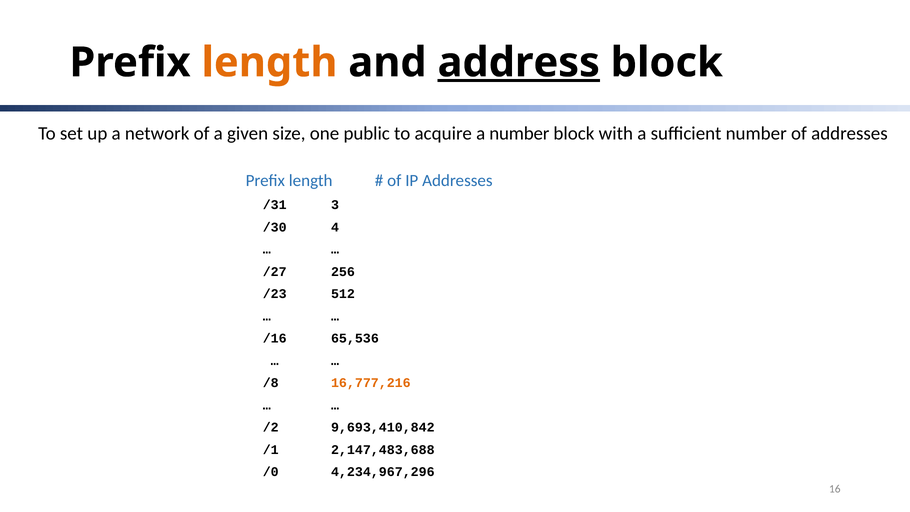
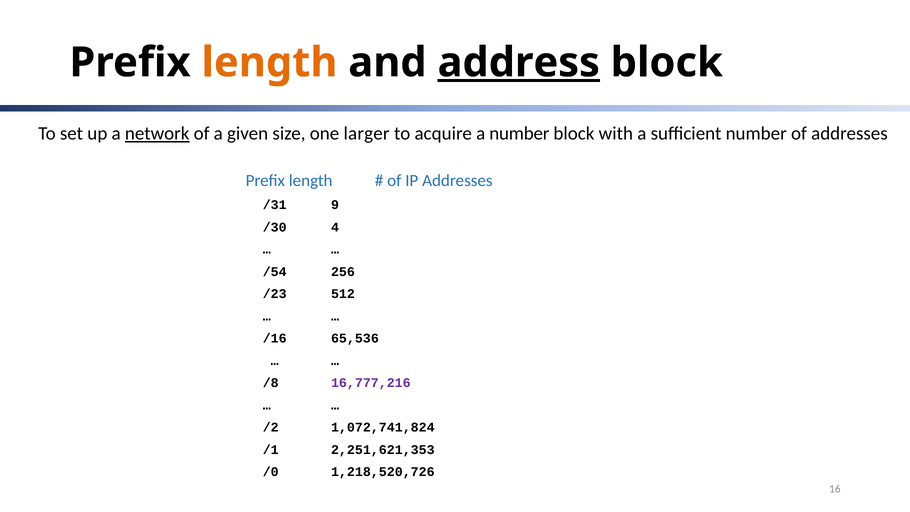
network underline: none -> present (157, 134)
public: public -> larger (367, 134)
3: 3 -> 9 (335, 205)
/27: /27 -> /54 (275, 272)
16,777,216 colour: orange -> purple (371, 383)
9,693,410,842: 9,693,410,842 -> 1,072,741,824 (383, 427)
2,147,483,688: 2,147,483,688 -> 2,251,621,353 (383, 450)
4,234,967,296: 4,234,967,296 -> 1,218,520,726 (383, 472)
